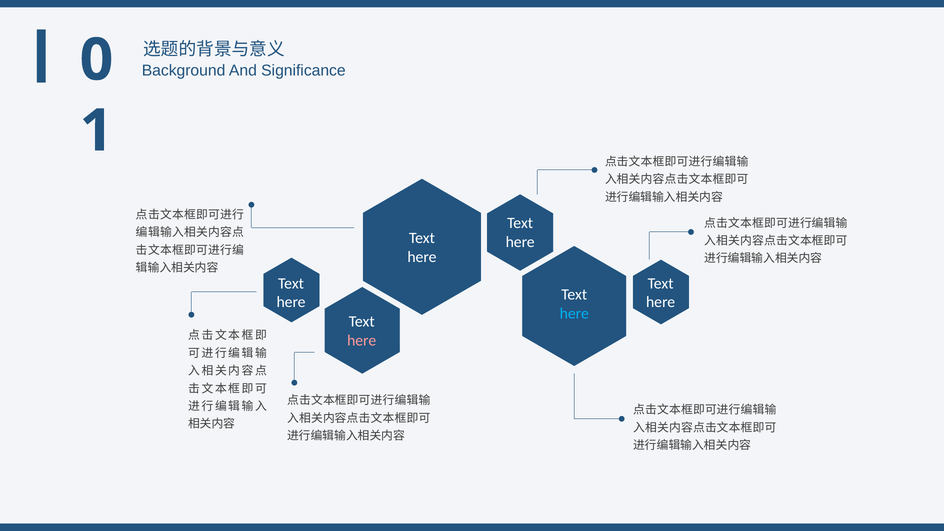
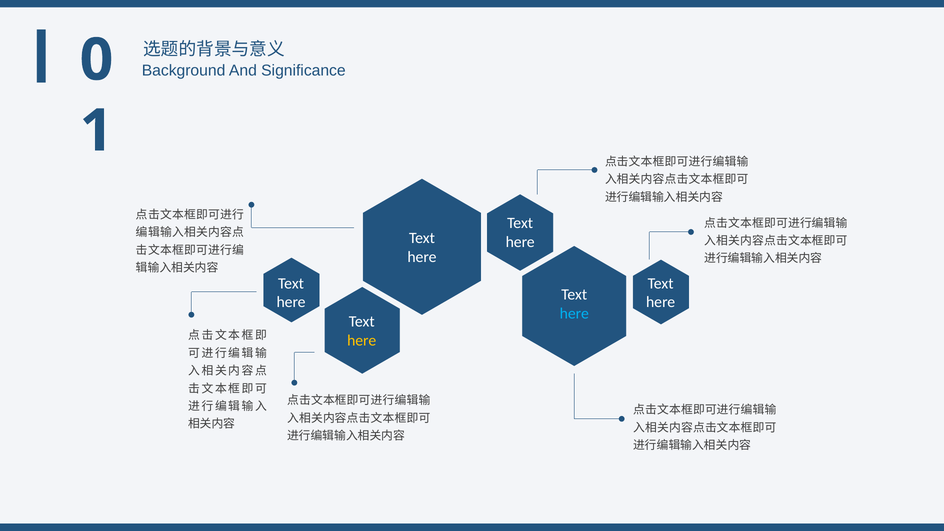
here colour: pink -> yellow (362, 341)
